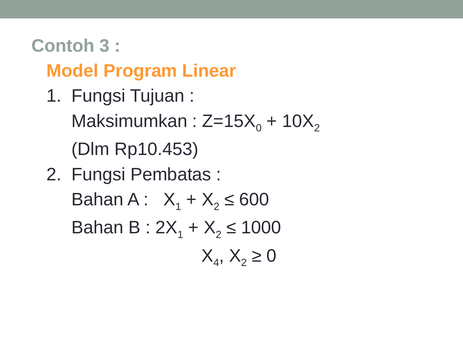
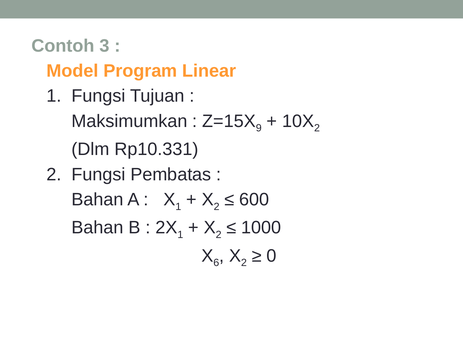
0: 0 -> 9 (259, 128)
Rp10.453: Rp10.453 -> Rp10.331 (156, 149)
4: 4 -> 6 (216, 263)
